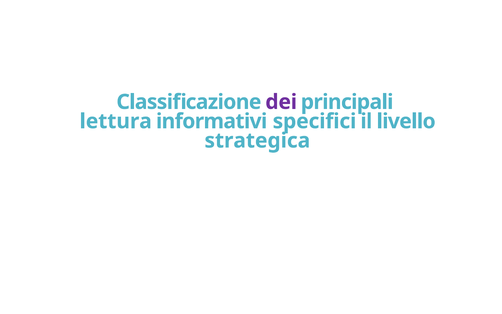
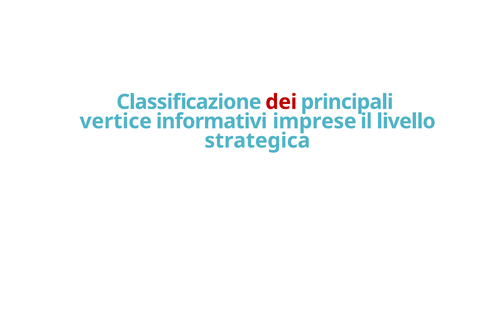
dei colour: purple -> red (281, 102)
lettura: lettura -> vertice (116, 121)
specifici: specifici -> imprese (315, 121)
